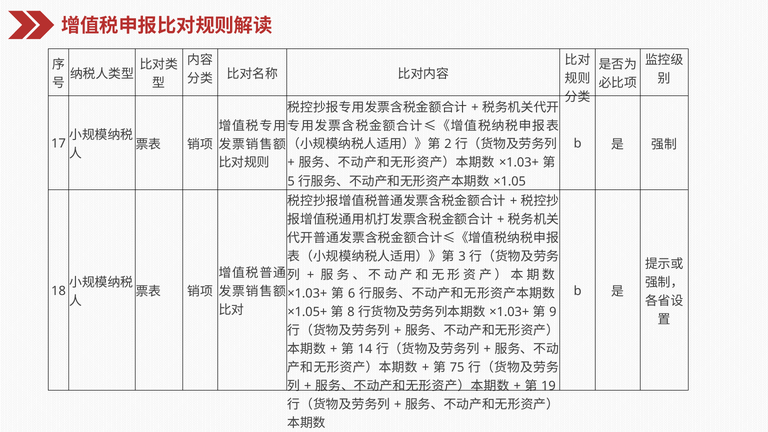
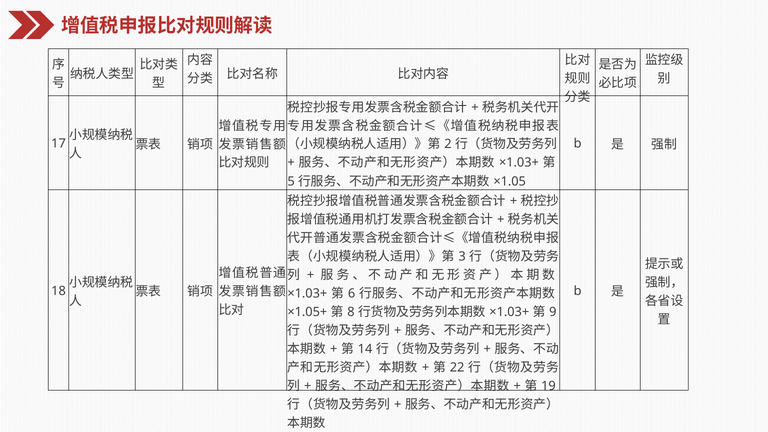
75: 75 -> 22 (457, 368)
